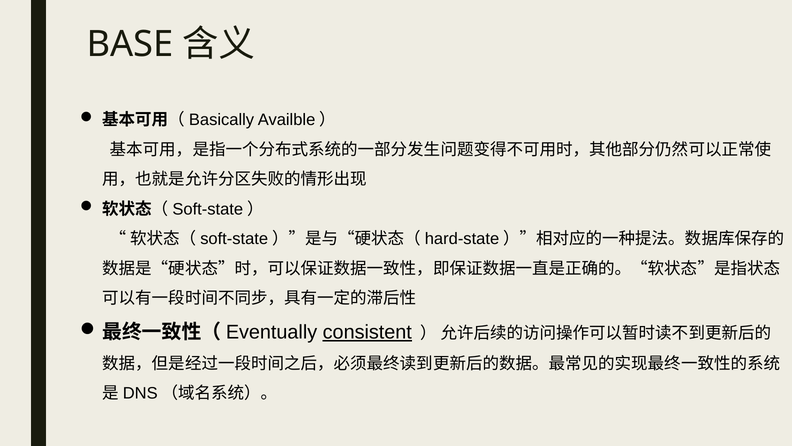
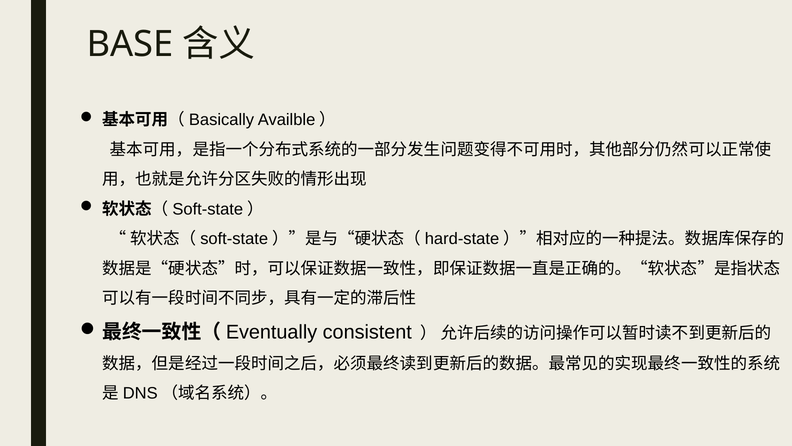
consistent underline: present -> none (367, 332)
